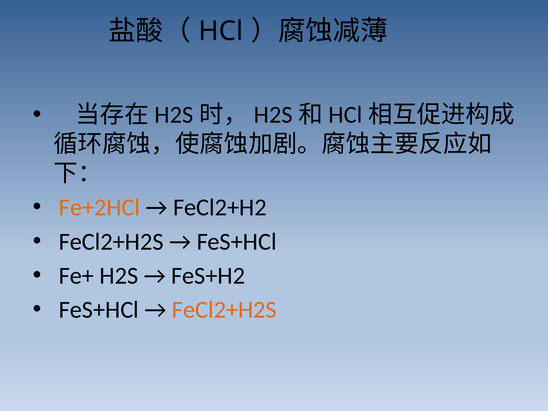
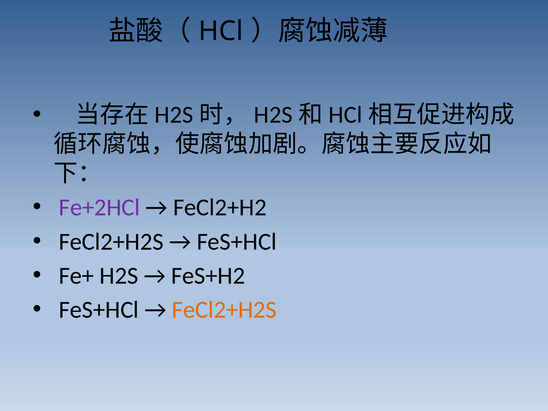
Fe+2HCl colour: orange -> purple (100, 208)
